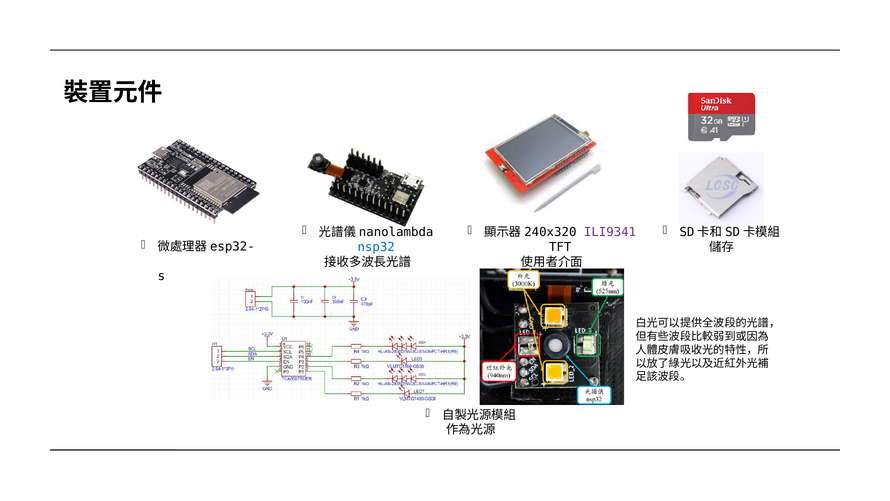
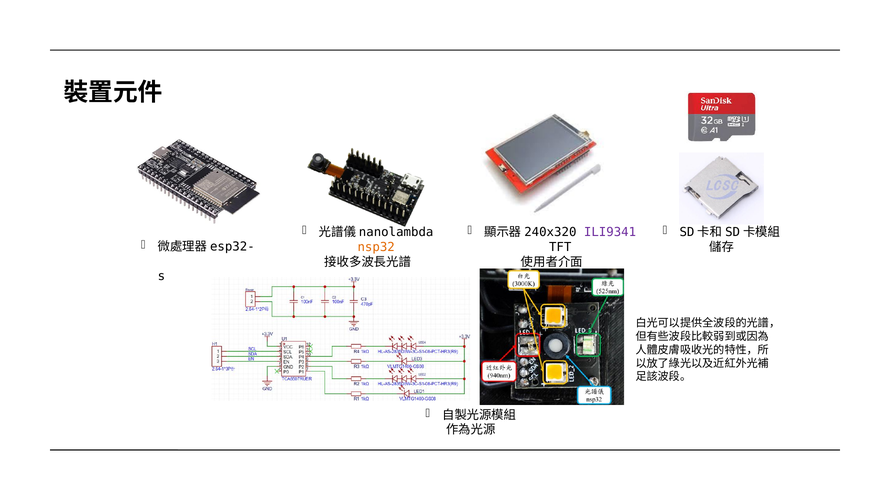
nsp32 colour: blue -> orange (376, 247)
